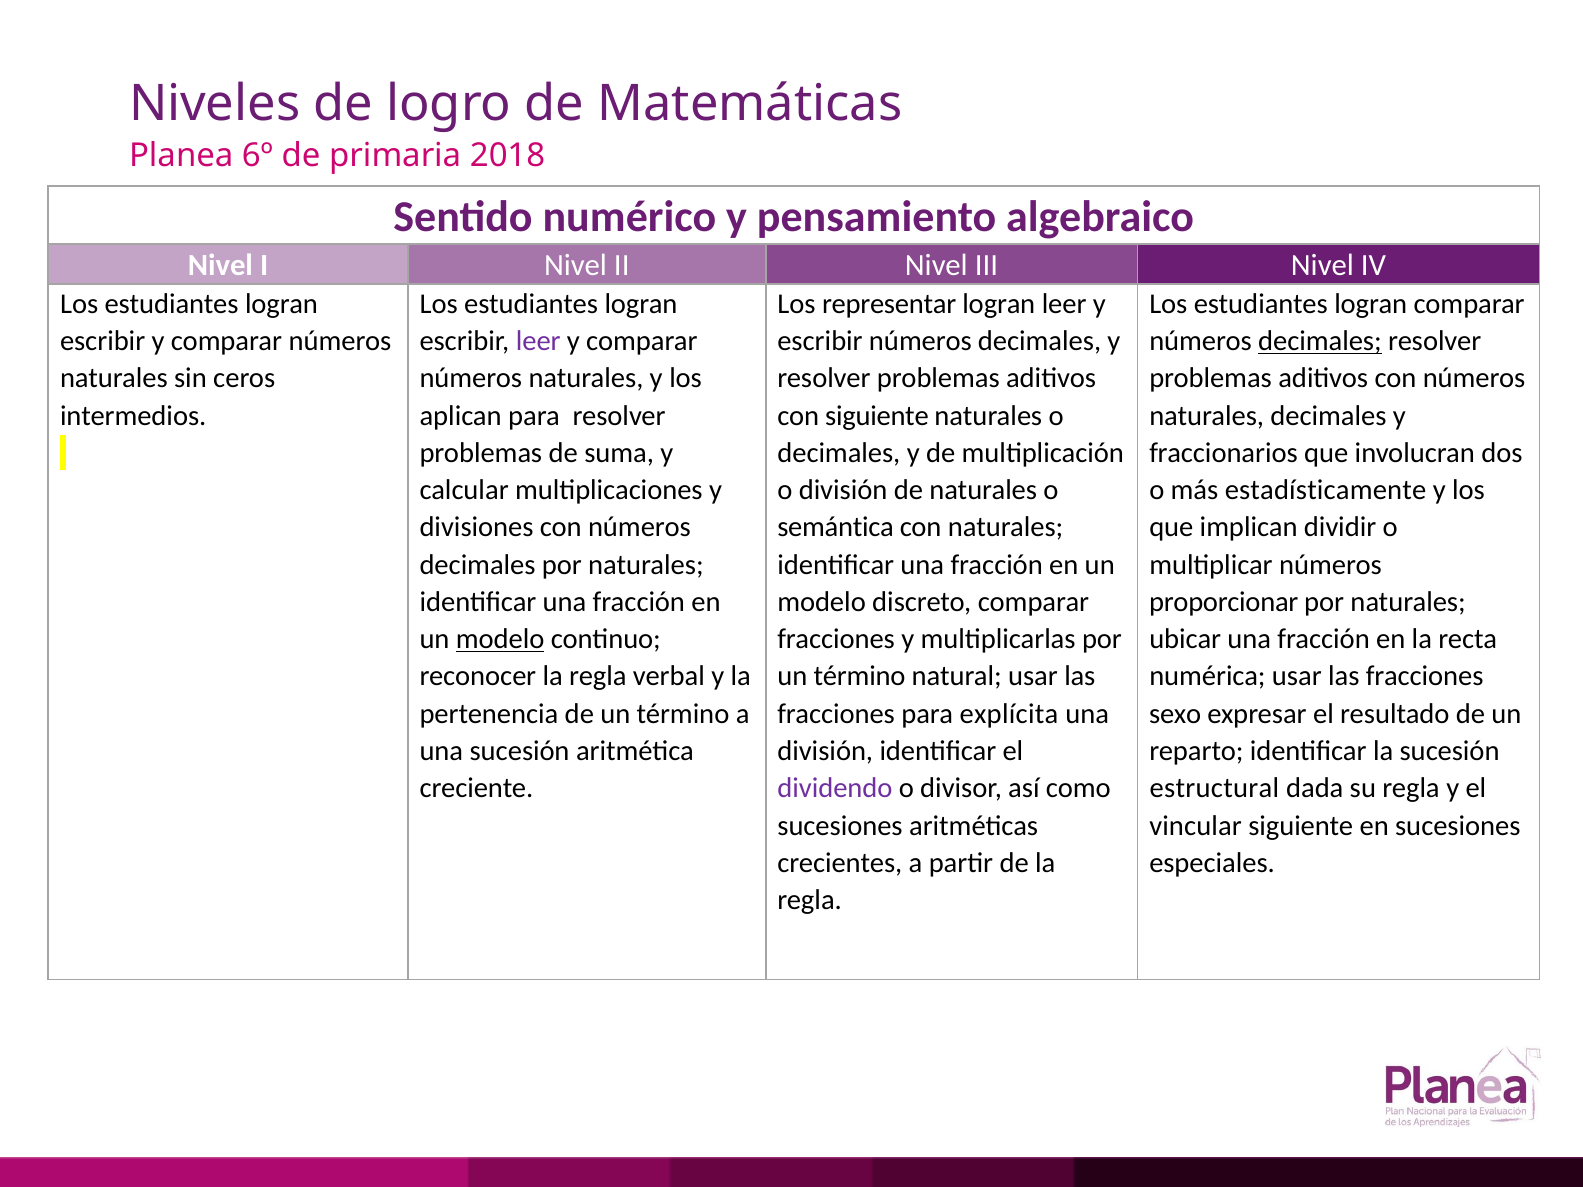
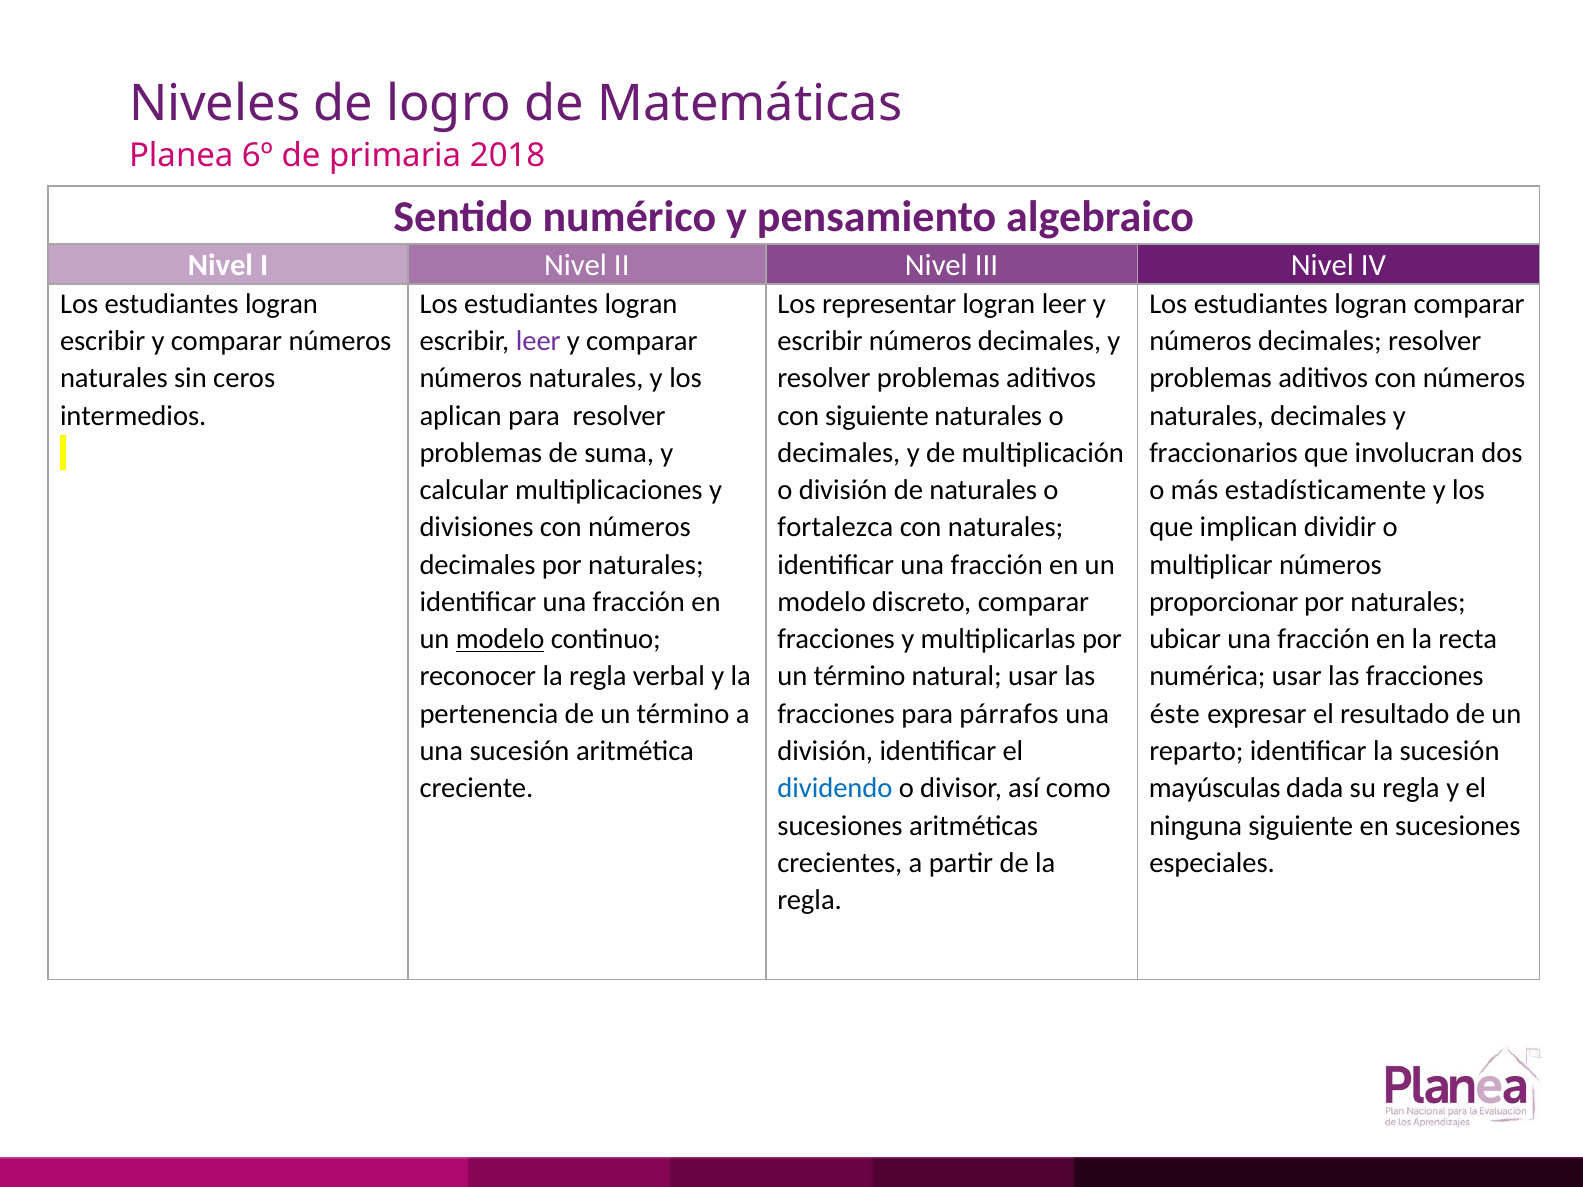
decimales underline: present -> none (1320, 341)
semántica: semántica -> fortalezca (835, 528)
explícita: explícita -> párrafos (1009, 714)
sexo: sexo -> éste (1175, 714)
dividendo colour: purple -> blue (835, 788)
estructural: estructural -> mayúsculas (1215, 788)
vincular: vincular -> ninguna (1196, 826)
